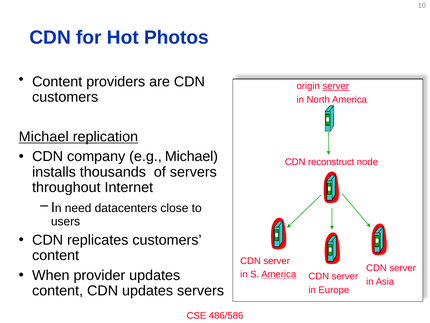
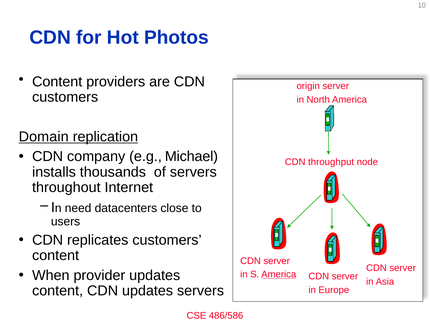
server underline: present -> none (336, 86)
Michael: Michael -> Domain (44, 137)
reconstruct: reconstruct -> throughput (331, 162)
